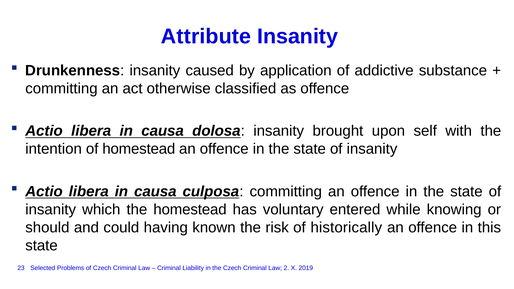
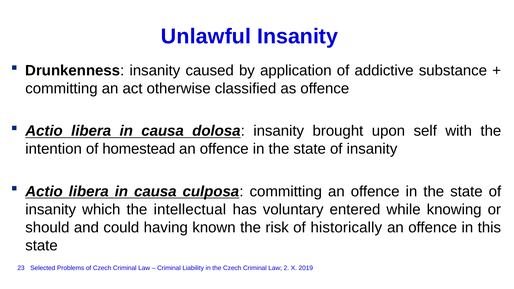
Attribute: Attribute -> Unlawful (206, 36)
the homestead: homestead -> intellectual (190, 210)
